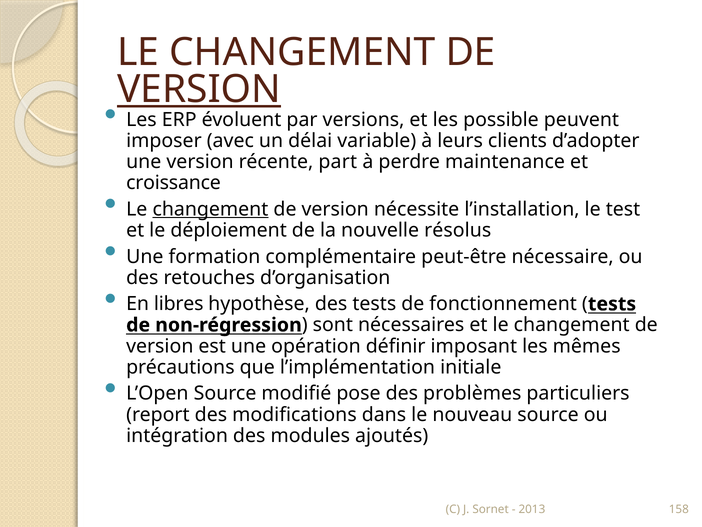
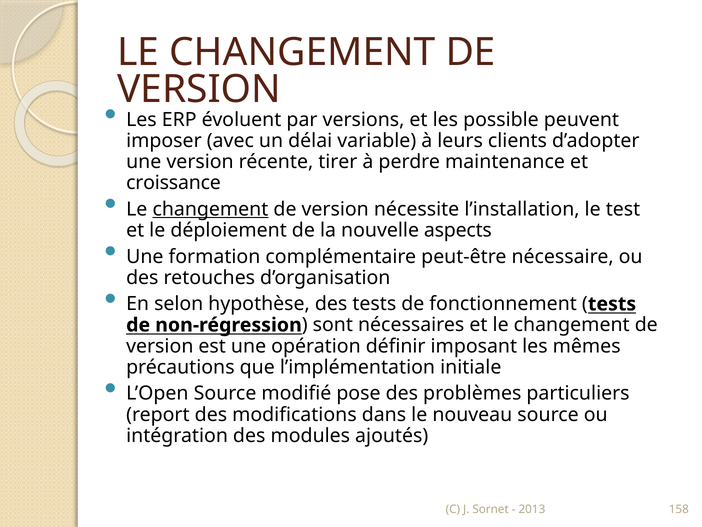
VERSION underline: present -> none (199, 90)
part: part -> tirer (338, 162)
résolus: résolus -> aspects (458, 230)
libres: libres -> selon (179, 304)
